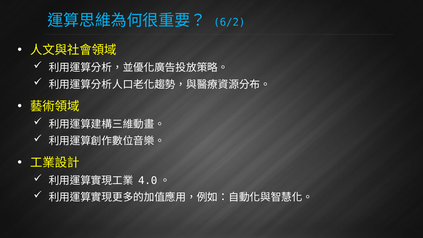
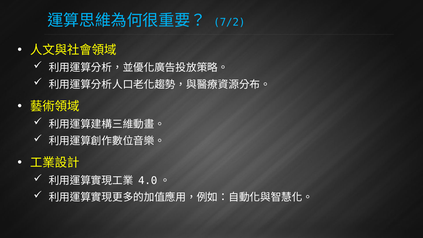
6/2: 6/2 -> 7/2 (229, 22)
